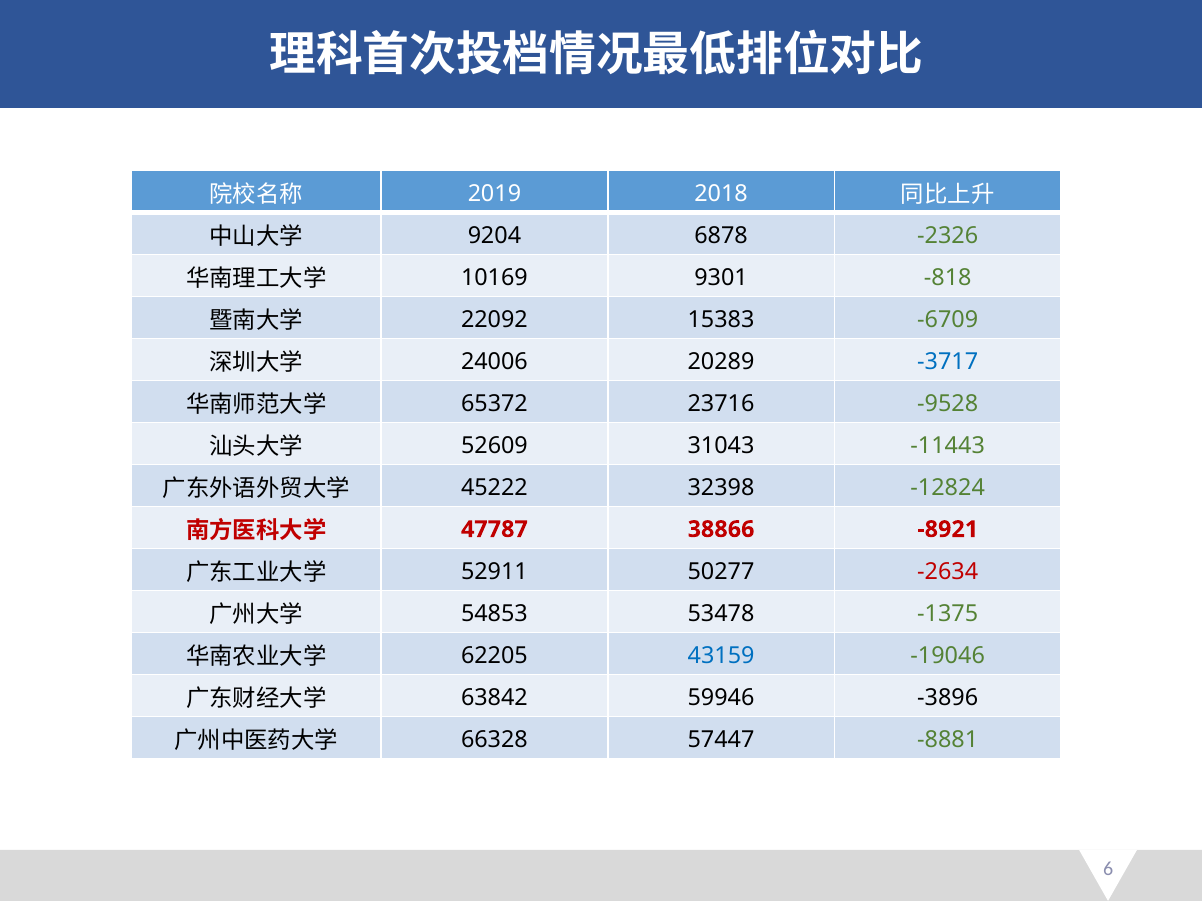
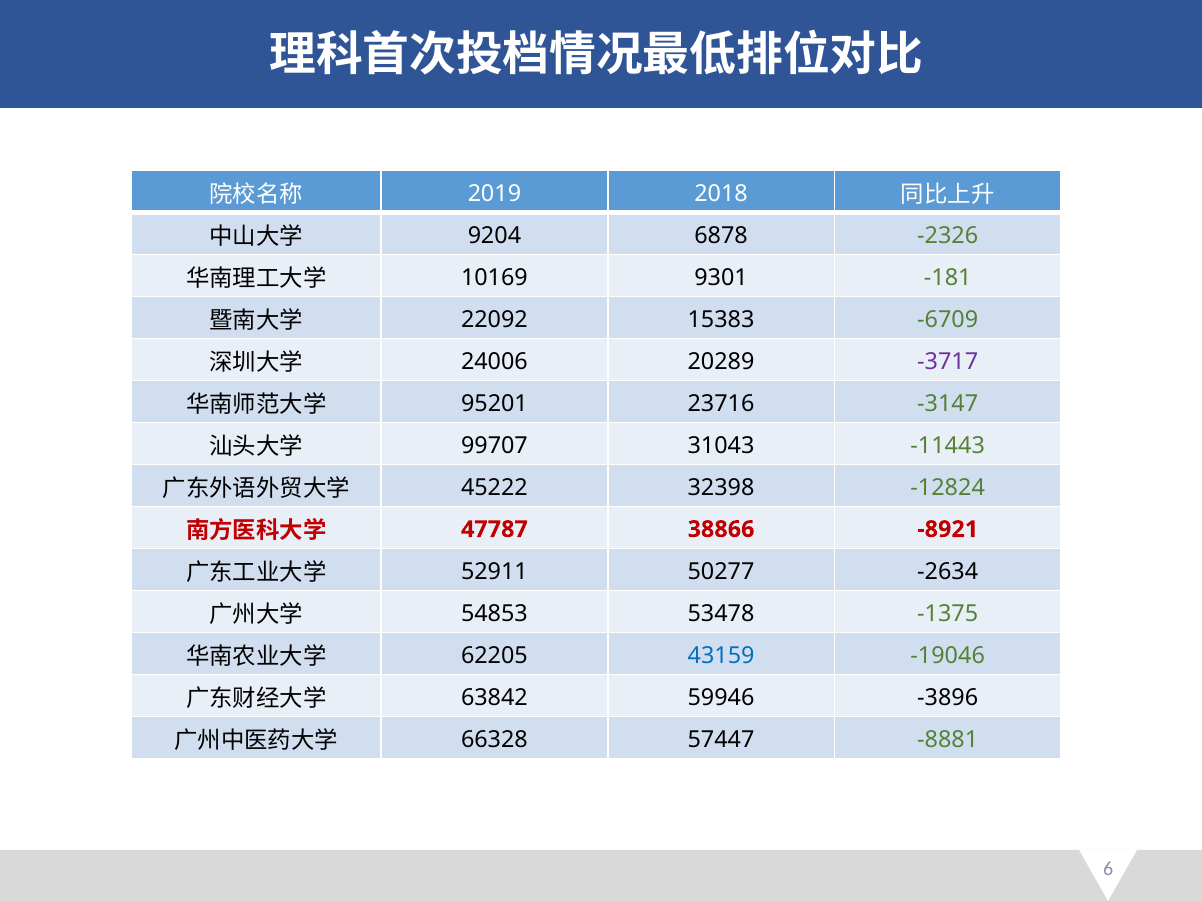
-818: -818 -> -181 (948, 277)
-3717 colour: blue -> purple (948, 361)
65372: 65372 -> 95201 (494, 404)
-9528: -9528 -> -3147 (948, 404)
52609: 52609 -> 99707 (494, 446)
-2634 colour: red -> black (948, 572)
